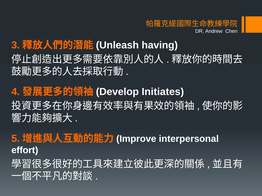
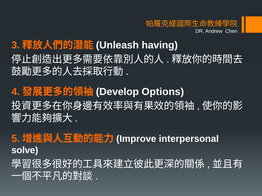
Initiates: Initiates -> Options (163, 92)
effort: effort -> solve (25, 151)
